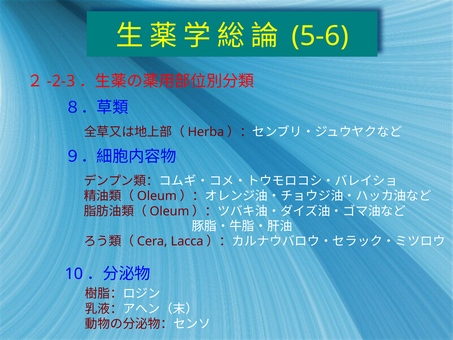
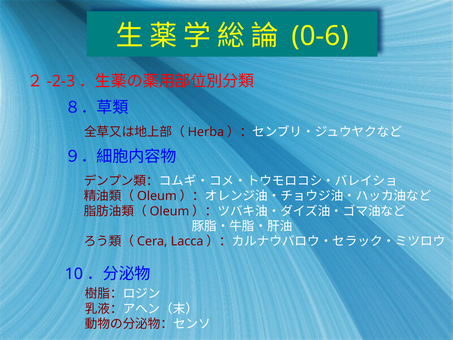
5-6: 5-6 -> 0-6 (320, 36)
